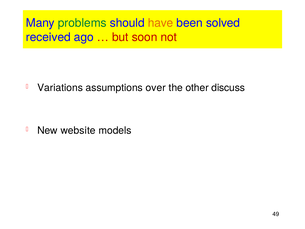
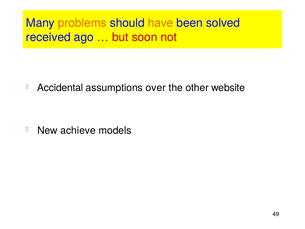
problems colour: green -> orange (82, 23)
Variations: Variations -> Accidental (60, 88)
discuss: discuss -> website (228, 88)
website: website -> achieve (78, 130)
